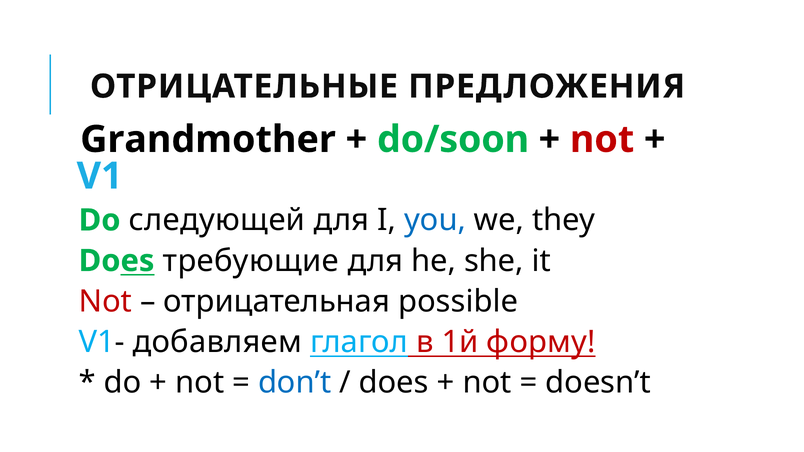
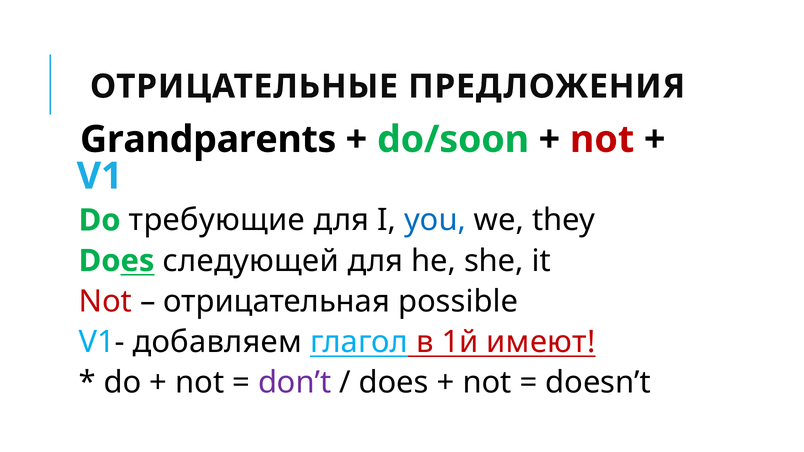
Grandmother: Grandmother -> Grandparents (208, 140)
следующей: следующей -> требующие (217, 220)
требующие: требующие -> следующей (251, 261)
форму: форму -> имеют (541, 342)
don’t colour: blue -> purple (295, 383)
